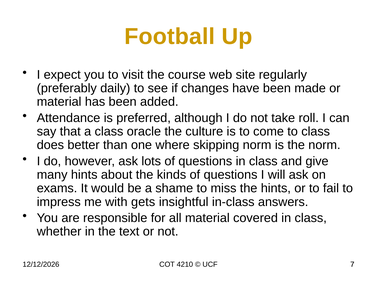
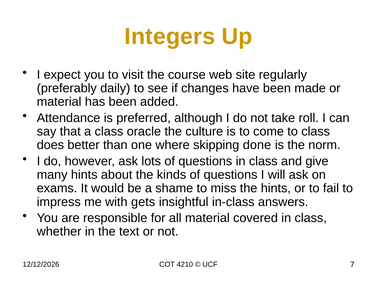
Football: Football -> Integers (170, 36)
skipping norm: norm -> done (257, 145)
